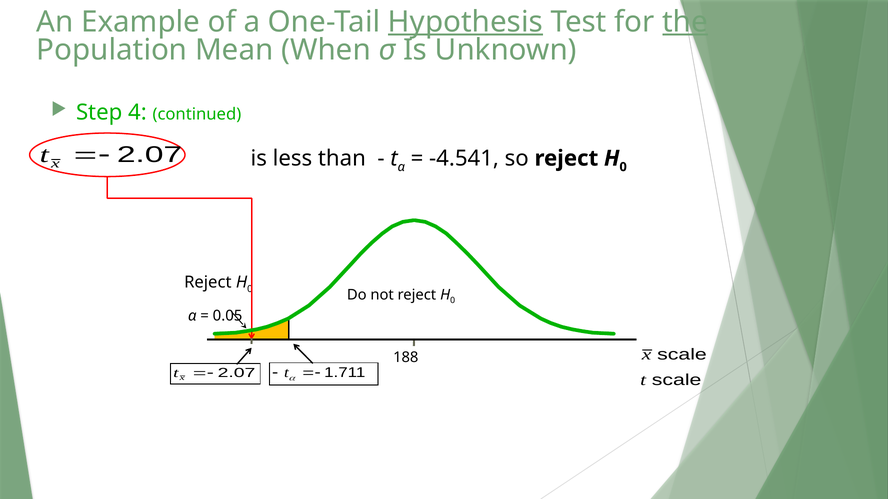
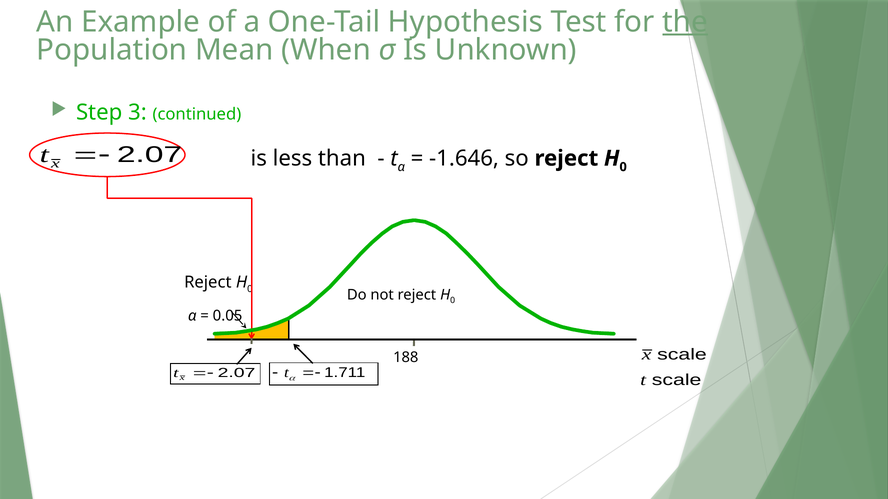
Hypothesis underline: present -> none (465, 22)
4: 4 -> 3 (137, 113)
-4.541: -4.541 -> -1.646 (464, 158)
